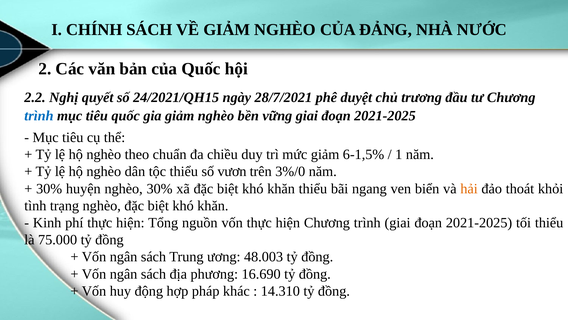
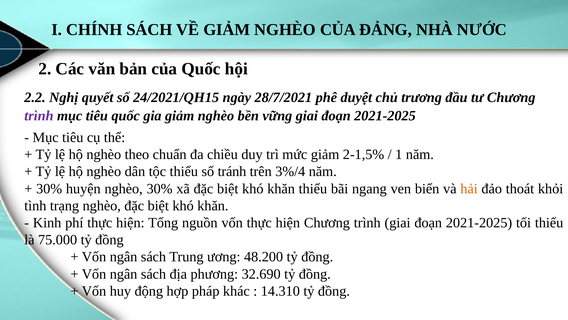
trình colour: blue -> purple (39, 115)
6-1,5%: 6-1,5% -> 2-1,5% (364, 154)
vươn: vươn -> tránh (232, 171)
3%/0: 3%/0 -> 3%/4 (290, 171)
48.003: 48.003 -> 48.200 (264, 257)
16.690: 16.690 -> 32.690 (261, 274)
